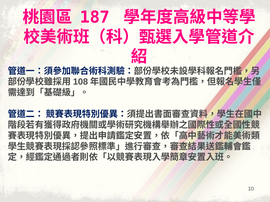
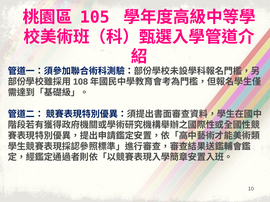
187: 187 -> 105 (95, 17)
